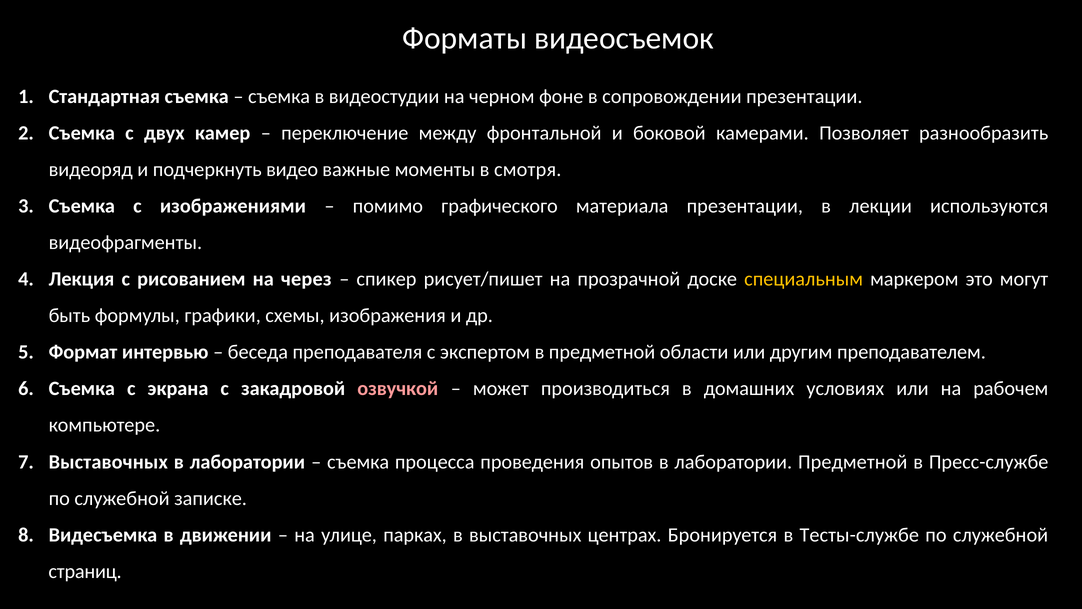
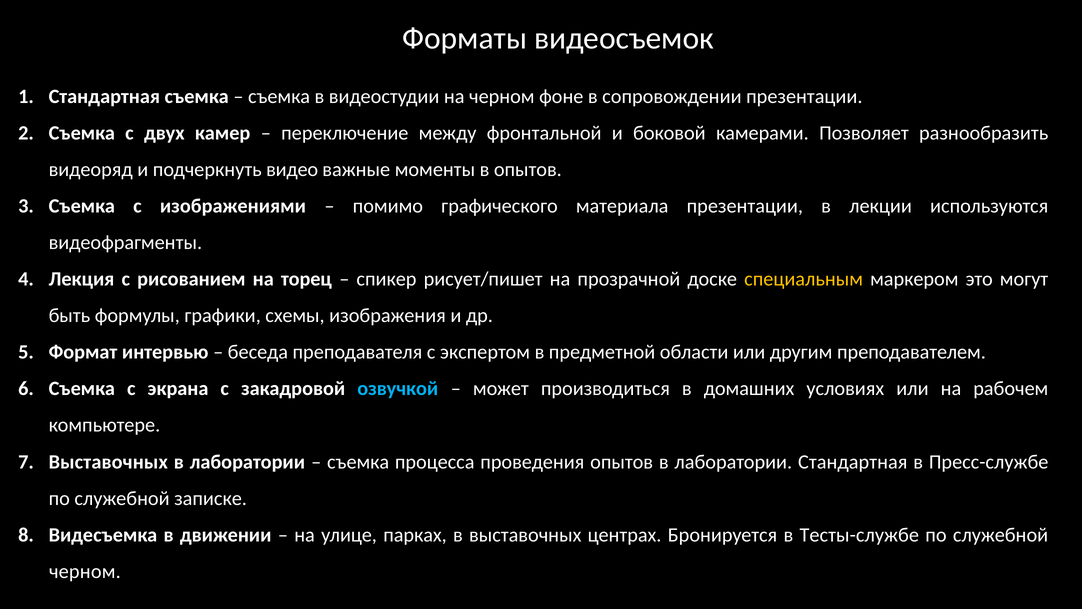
в смотря: смотря -> опытов (528, 169)
через: через -> торец (306, 279)
озвучкой colour: pink -> light blue (398, 389)
лаборатории Предметной: Предметной -> Стандартная (853, 462)
страниц: страниц -> черном (85, 571)
